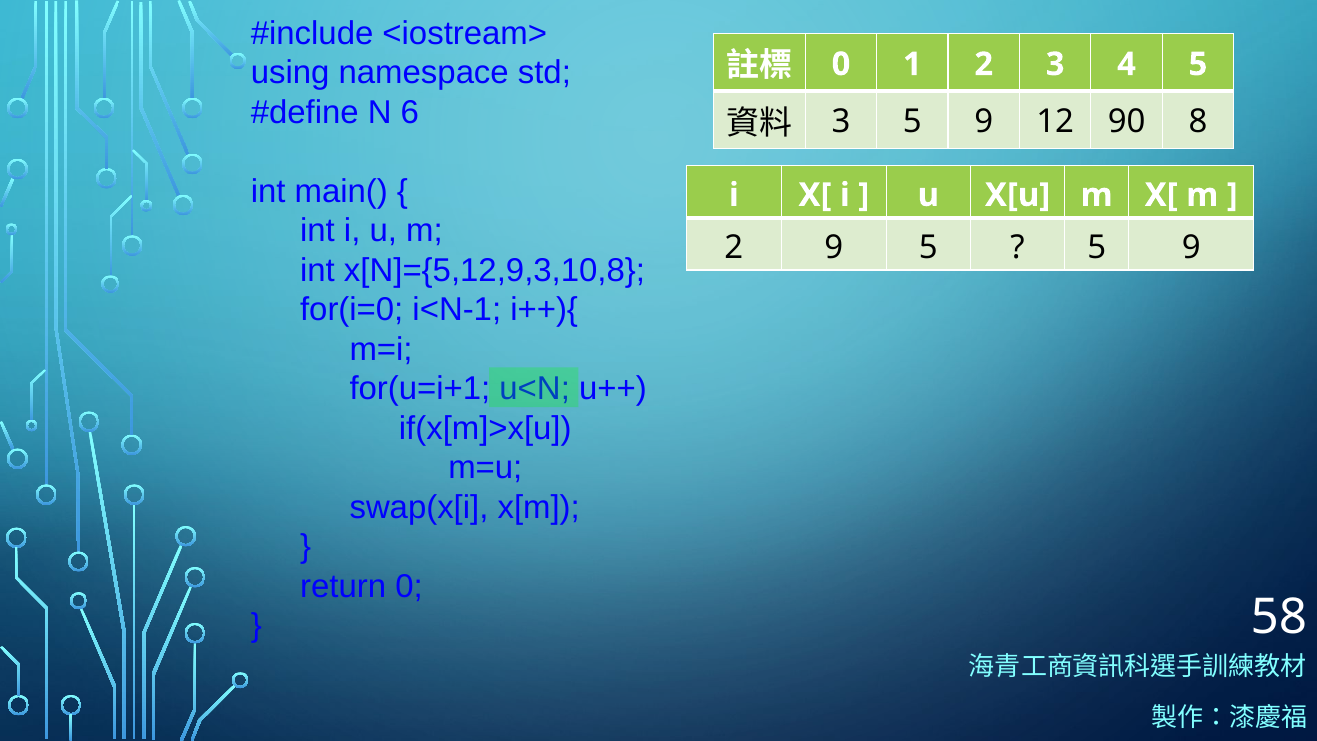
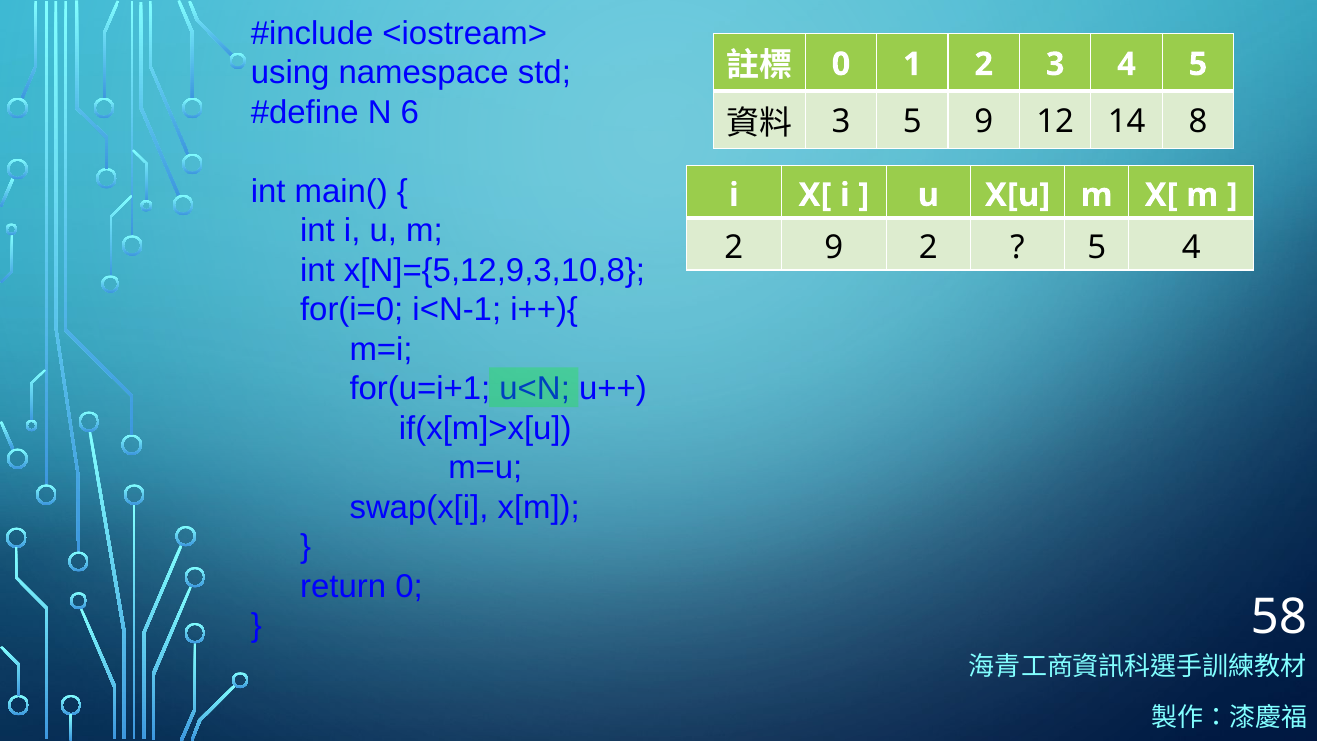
90: 90 -> 14 (1127, 122)
9 5: 5 -> 2 (928, 247)
9: 9 -> 4 (1191, 247)
